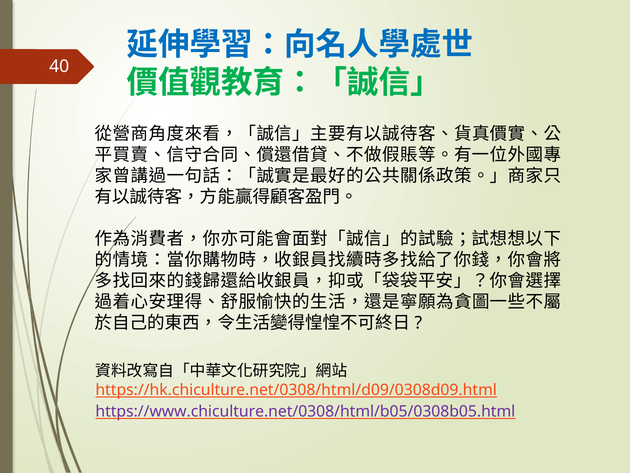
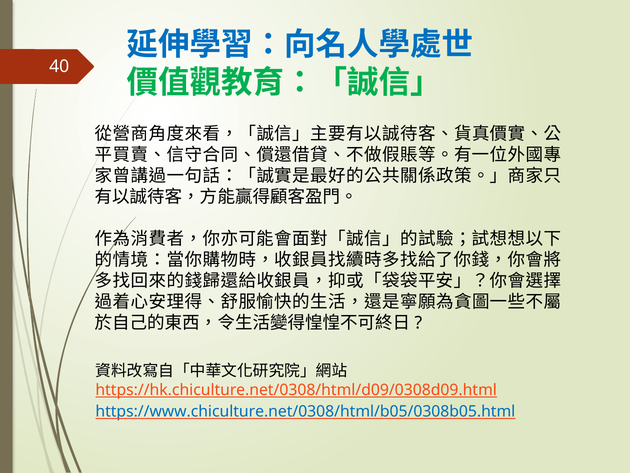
https://www.chiculture.net/0308/html/b05/0308b05.html colour: purple -> blue (305, 411)
